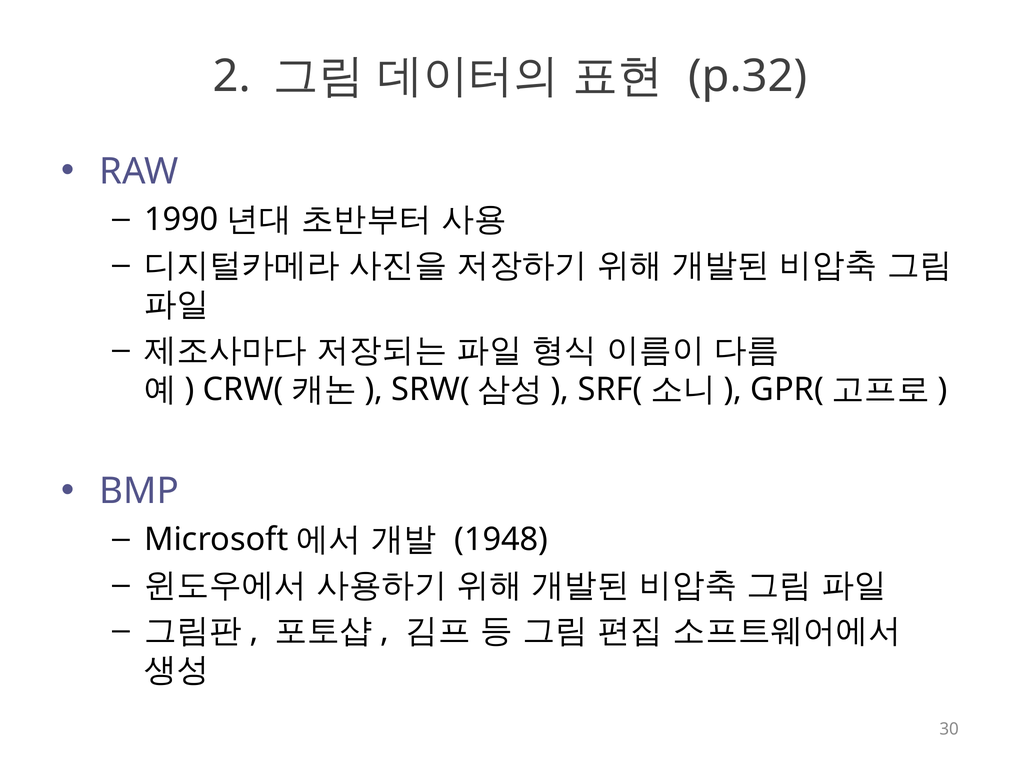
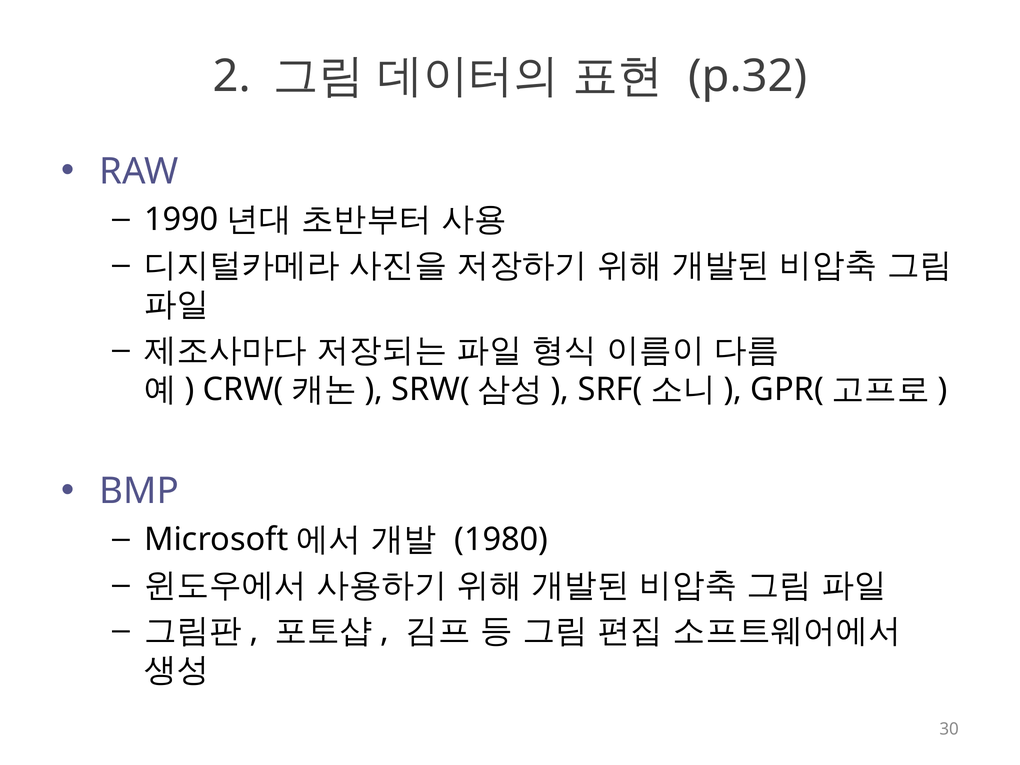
1948: 1948 -> 1980 (501, 539)
